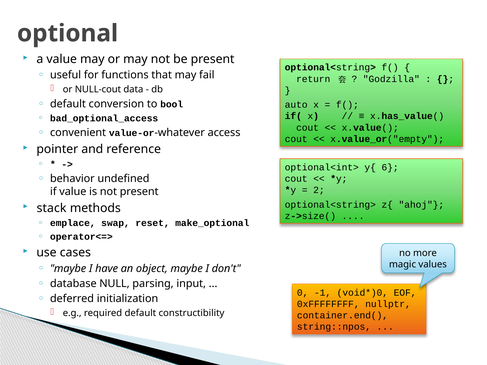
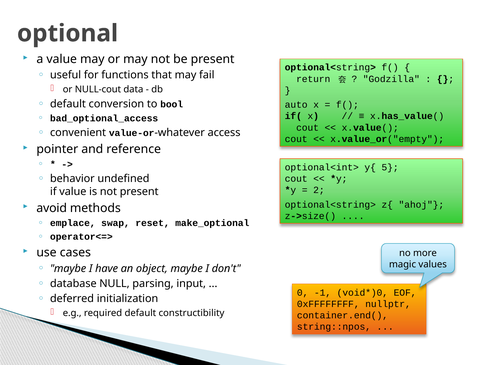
6: 6 -> 5 (390, 167)
stack: stack -> avoid (52, 208)
